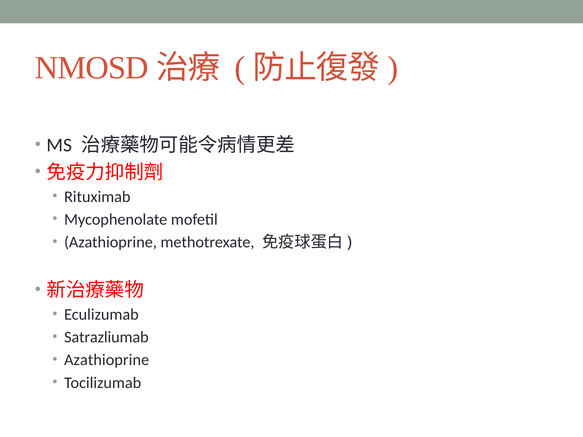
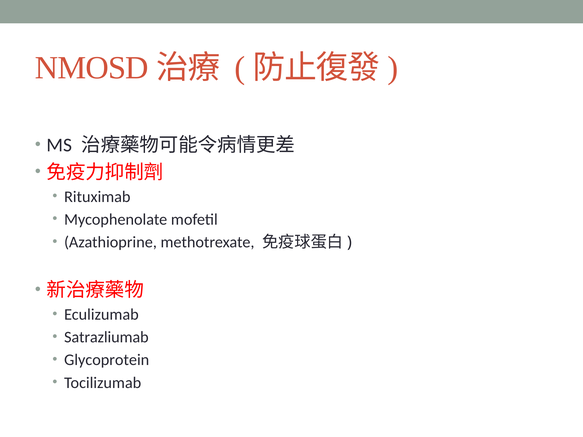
Azathioprine: Azathioprine -> Glycoprotein (107, 360)
